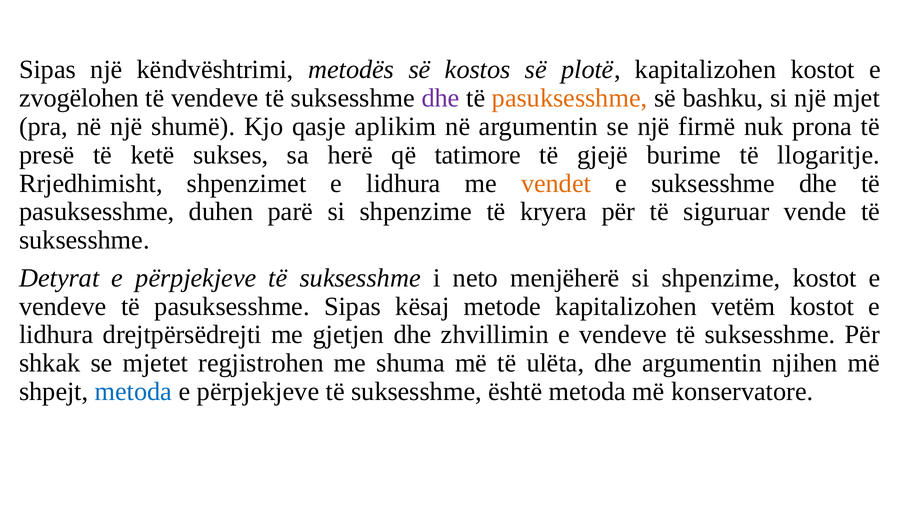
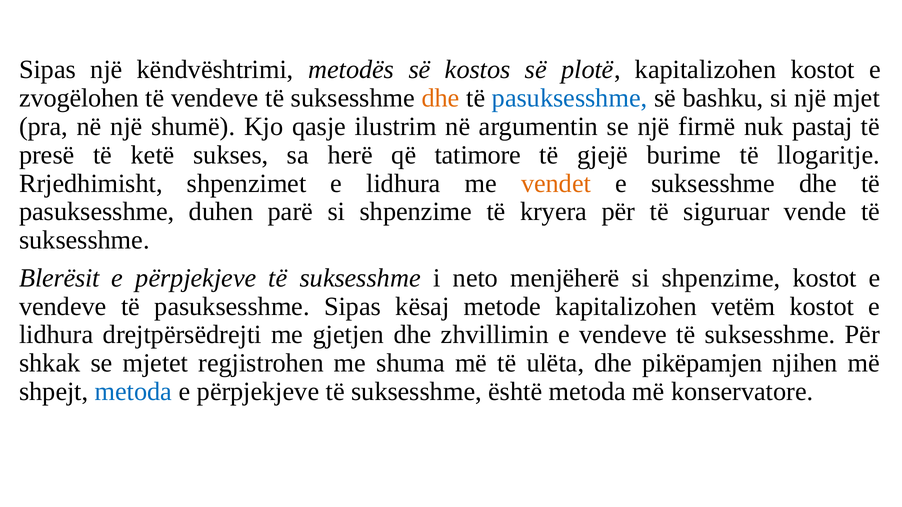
dhe colour: purple -> orange (441, 98)
pasuksesshme colour: orange -> blue (570, 98)
aplikim: aplikim -> ilustrim (396, 127)
prona: prona -> pastaj (822, 127)
Detyrat: Detyrat -> Blerësit (59, 278)
dhe argumentin: argumentin -> pikëpamjen (702, 363)
